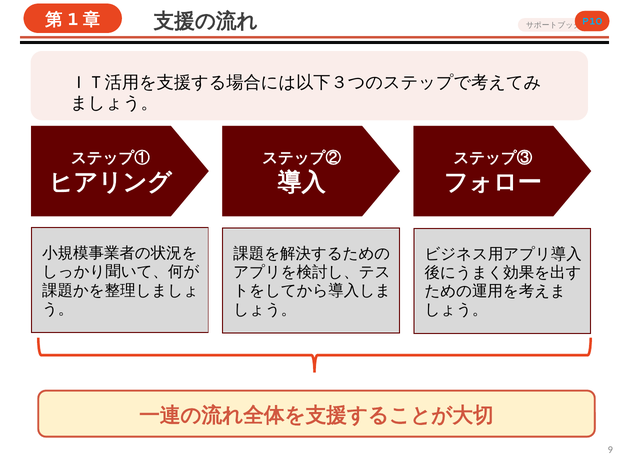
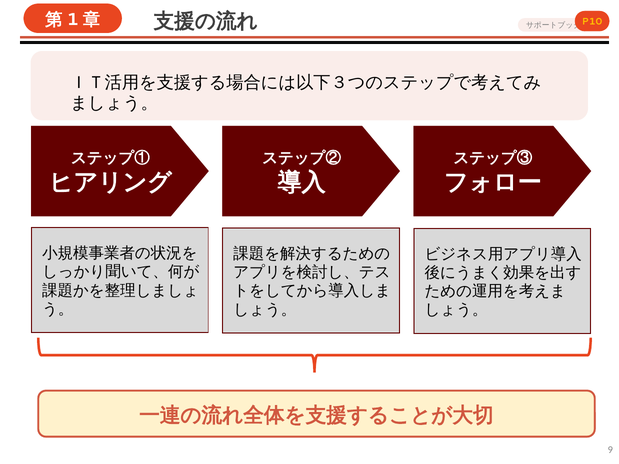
P10 colour: light blue -> yellow (592, 22)
